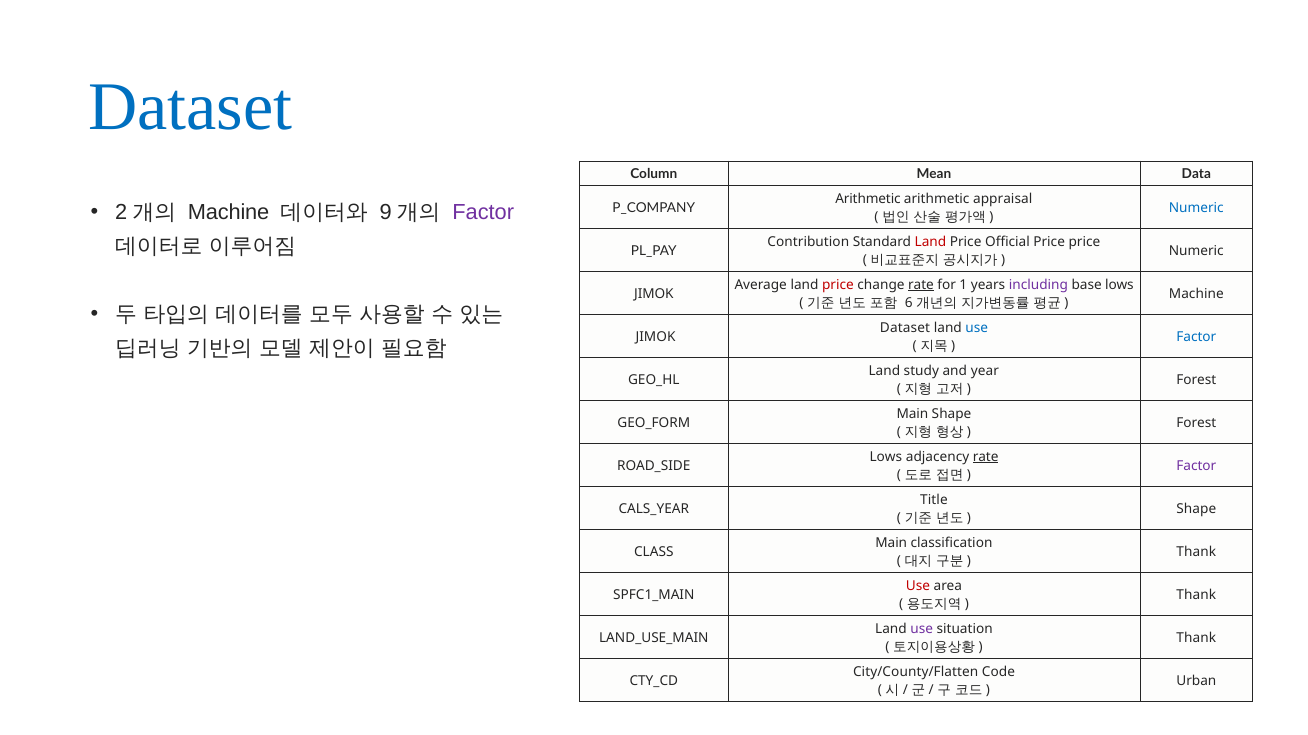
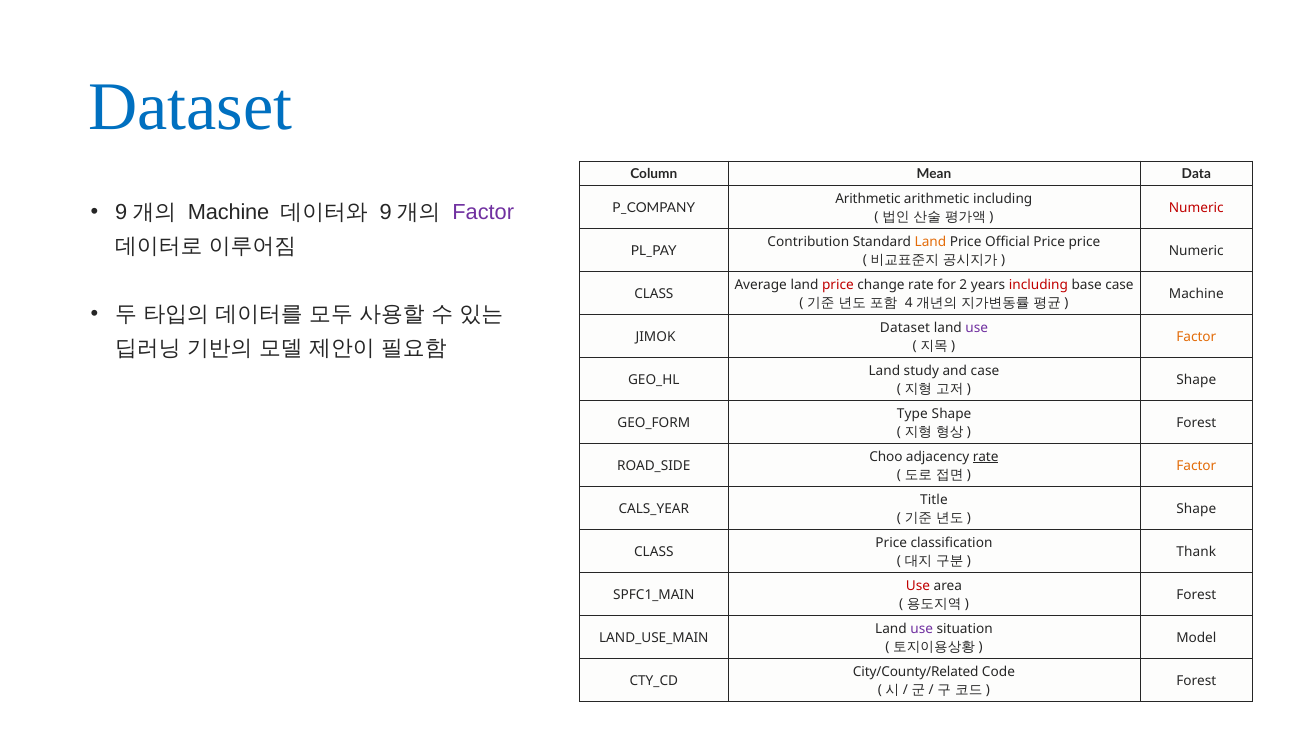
arithmetic appraisal: appraisal -> including (1003, 199)
2: 2 -> 9 (121, 212)
Numeric colour: blue -> red (1196, 208)
Land colour: red -> orange (930, 242)
rate underline: present -> none (921, 285)
1: 1 -> 2 (963, 285)
including colour: purple -> red (1038, 285)
base lows: lows -> case (1119, 285)
JIMOK: JIMOK -> CLASS (654, 294)
6: 6 -> 4 (909, 304)
use colour: blue -> purple (977, 328)
Factor colour: blue -> orange (1196, 337)
and year: year -> case (985, 371)
Forest: Forest -> Shape (1196, 380)
Main: Main -> Type (912, 414)
Lows: Lows -> Choo (886, 457)
Factor colour: purple -> orange (1196, 466)
Main: Main -> Price (891, 543)
Thank: Thank -> Forest (1196, 596)
Thank: Thank -> Model (1196, 639)
City/County/Flatten: City/County/Flatten -> City/County/Related (916, 672)
Urban: Urban -> Forest (1196, 682)
